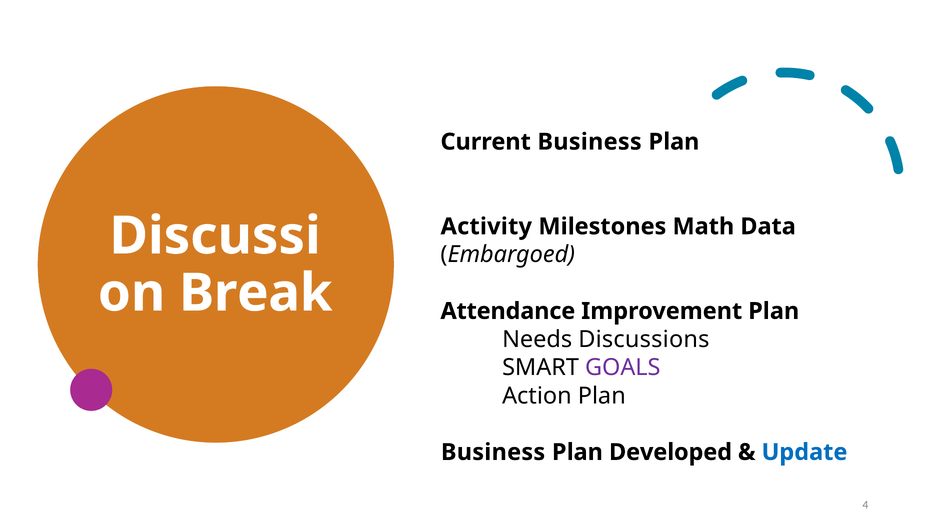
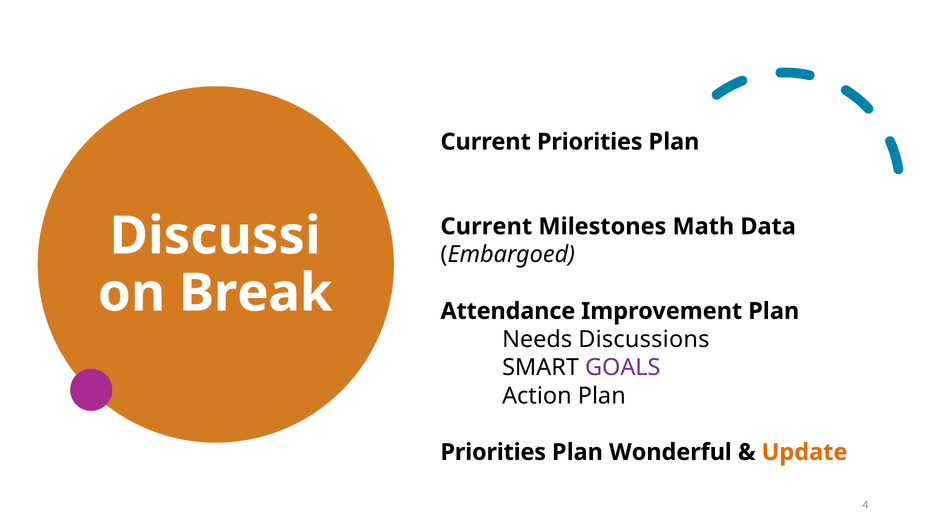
Current Business: Business -> Priorities (590, 142)
Activity: Activity -> Current (486, 226)
Business: Business -> Priorities (493, 452)
Developed: Developed -> Wonderful (670, 452)
Update colour: blue -> orange (805, 452)
